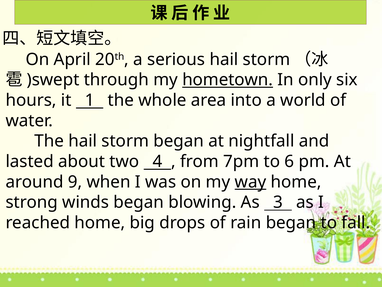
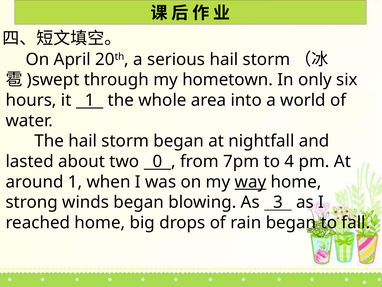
hometown underline: present -> none (228, 80)
4: 4 -> 0 (157, 161)
6: 6 -> 4 (289, 161)
around 9: 9 -> 1 (75, 182)
